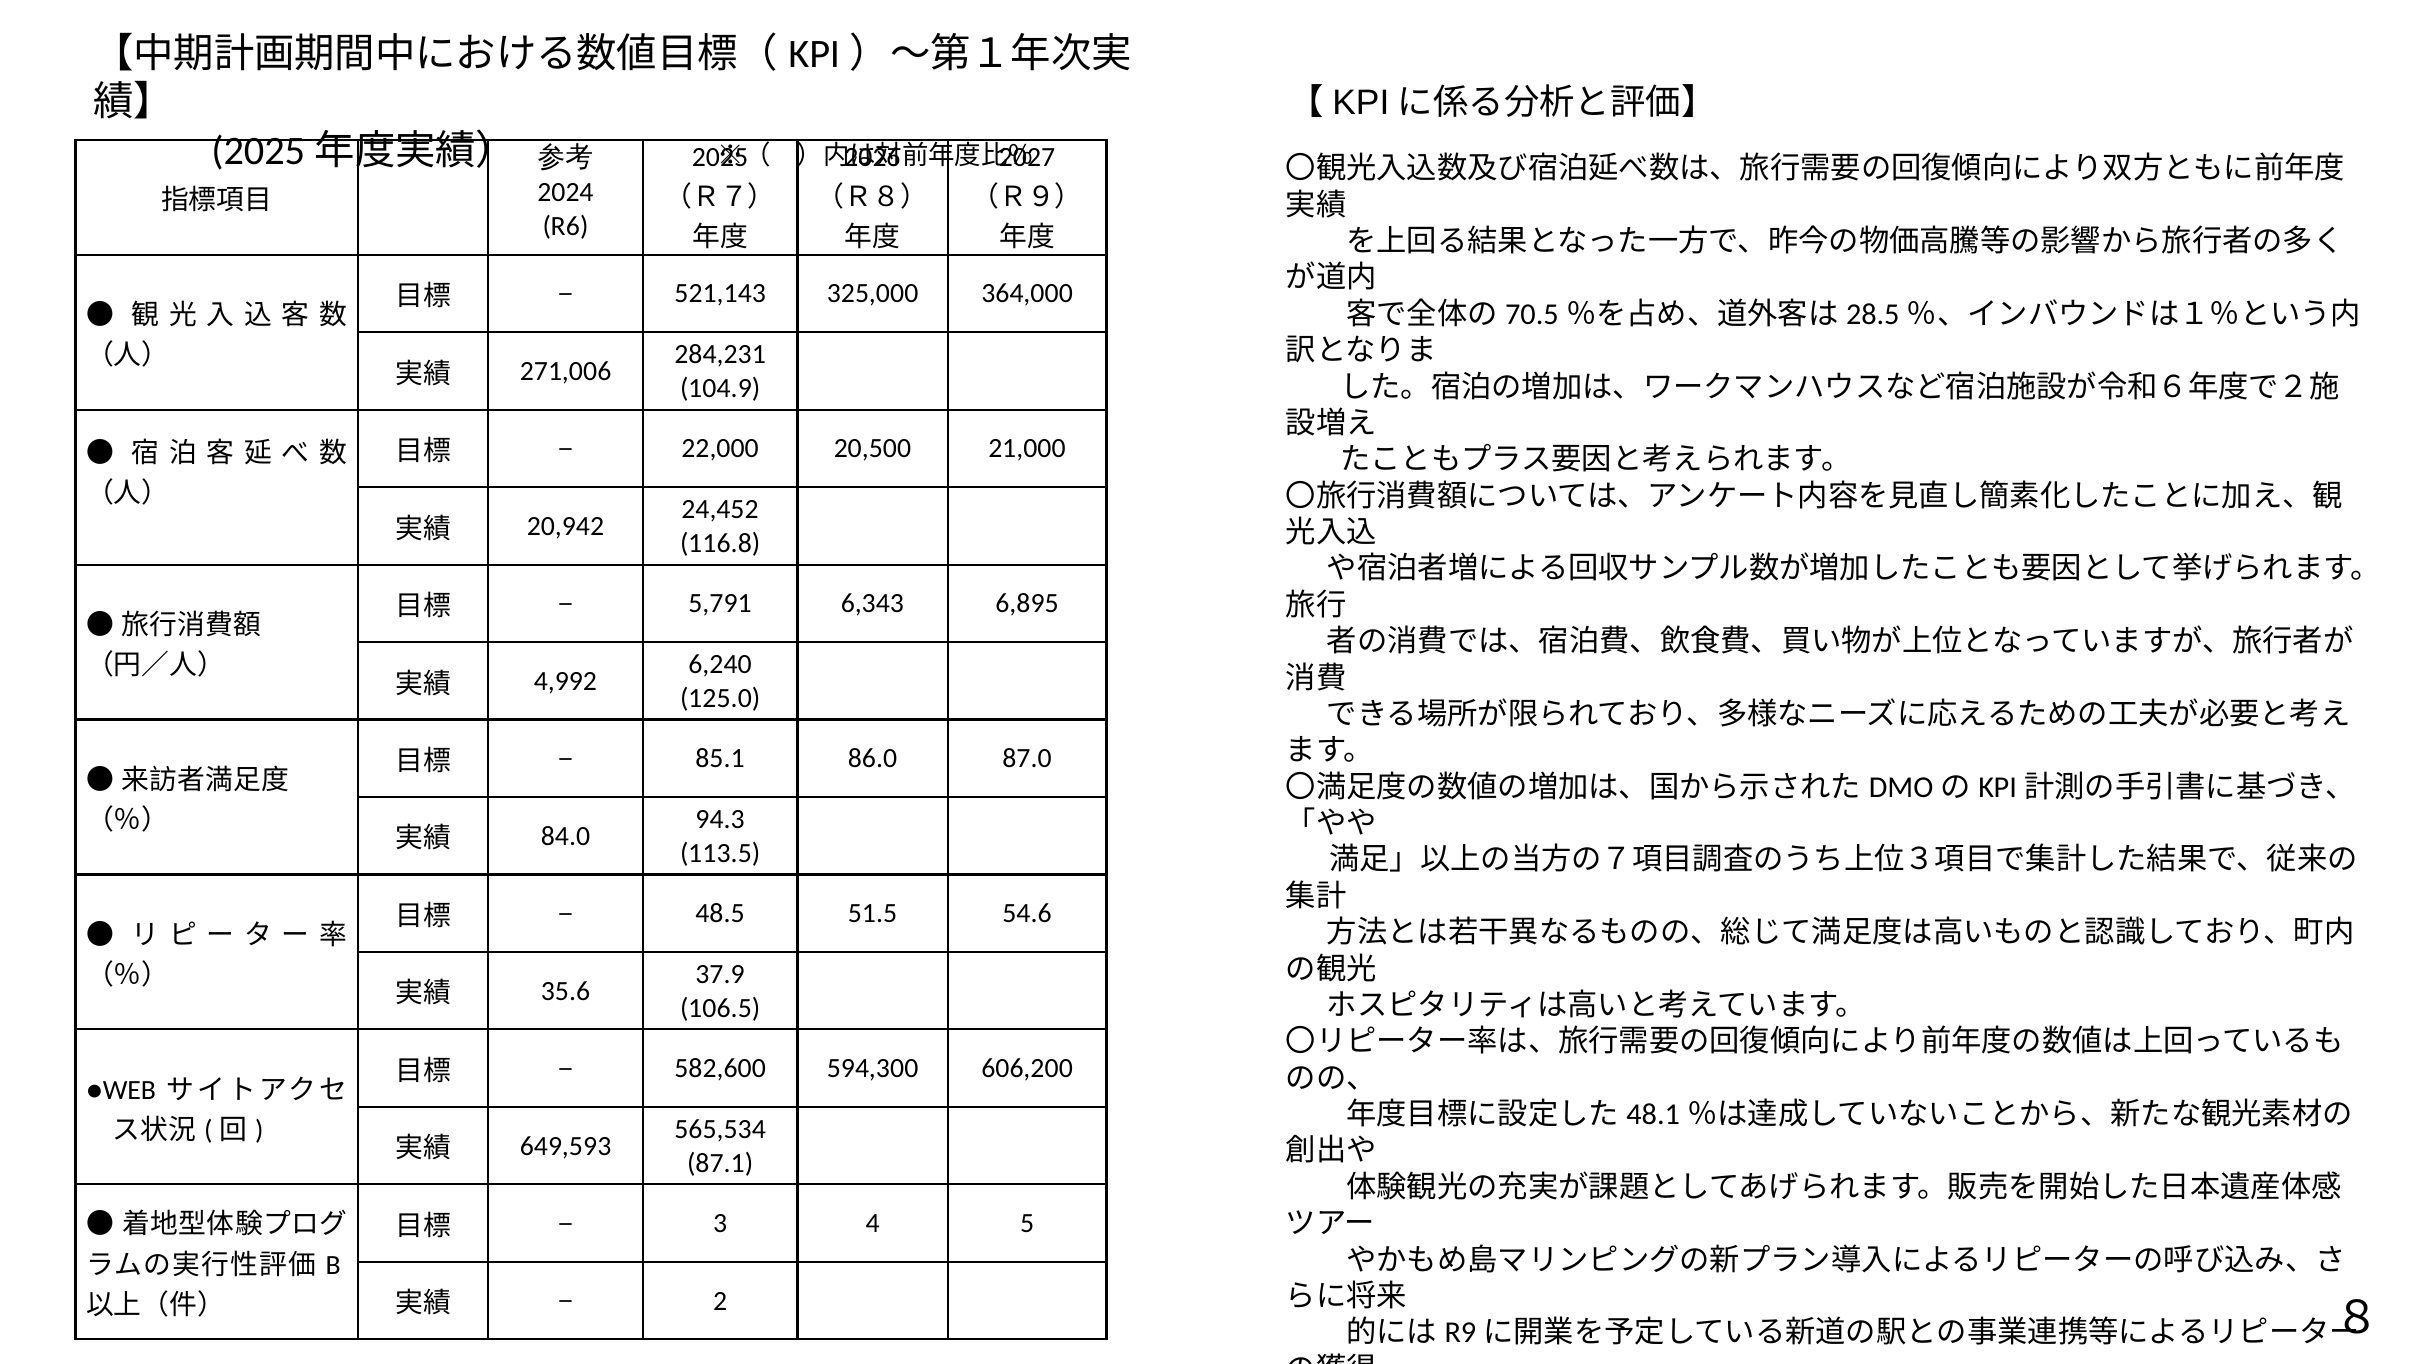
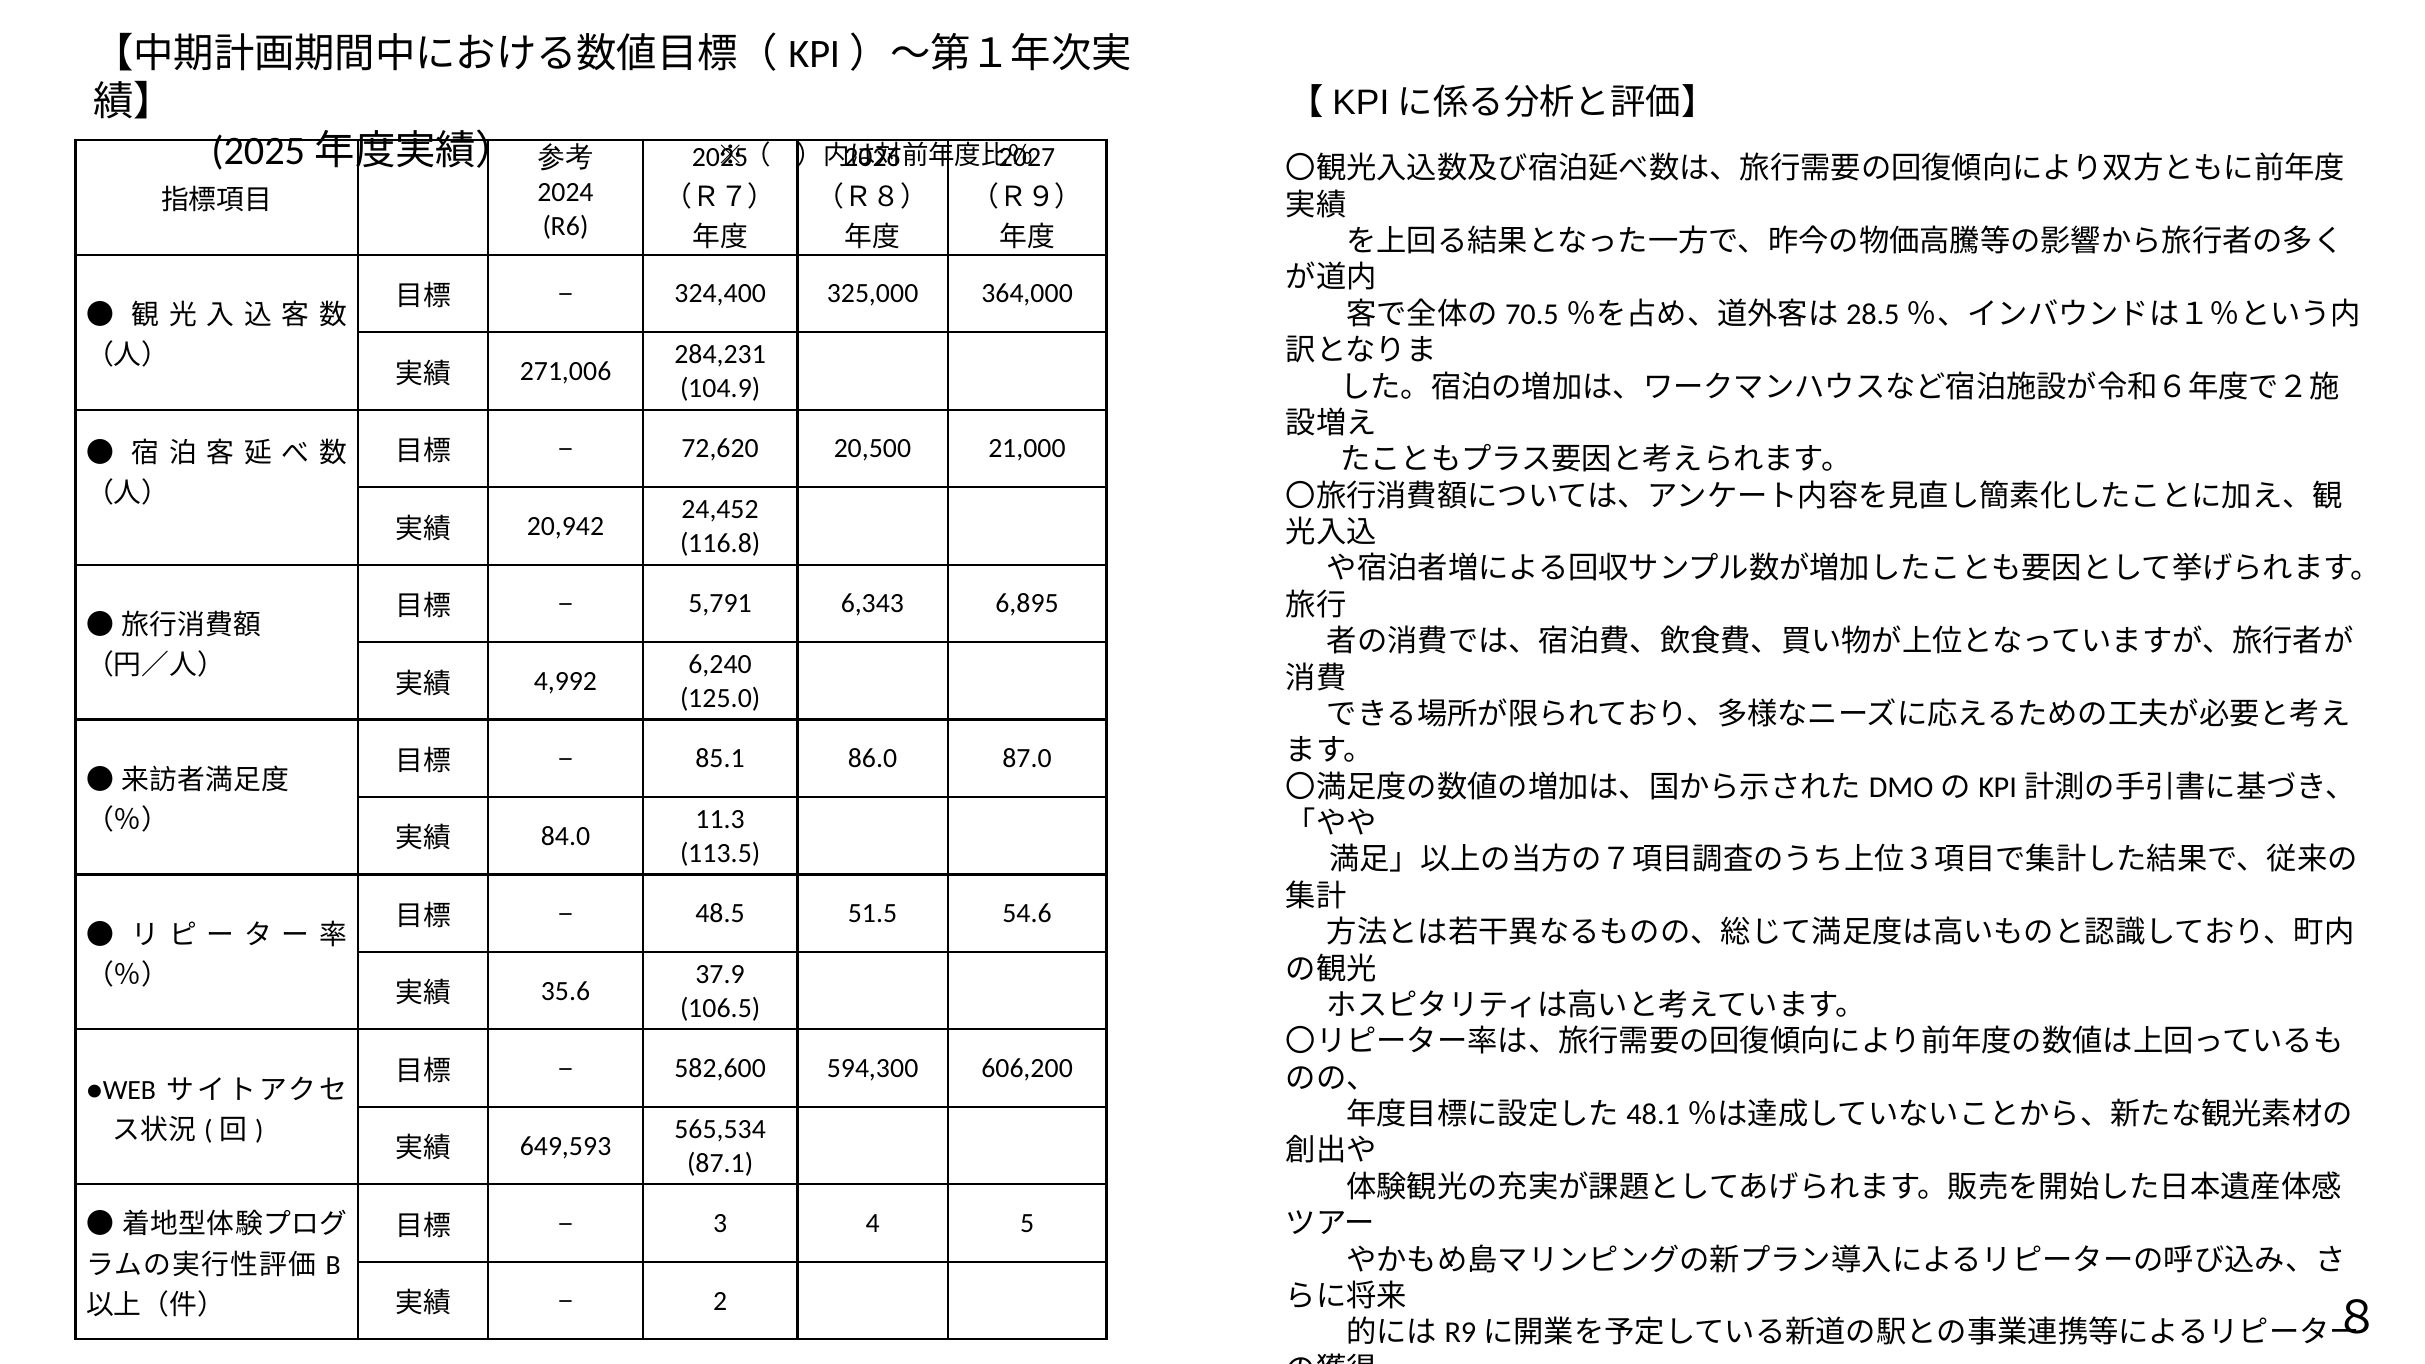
521,143: 521,143 -> 324,400 (720, 294)
22,000: 22,000 -> 72,620 (720, 449)
94.3: 94.3 -> 11.3 (720, 819)
